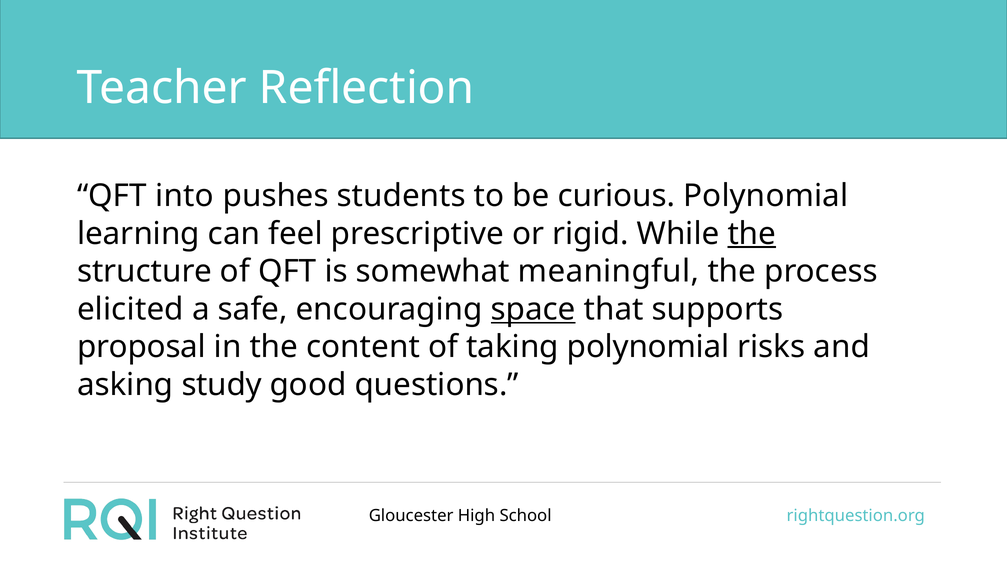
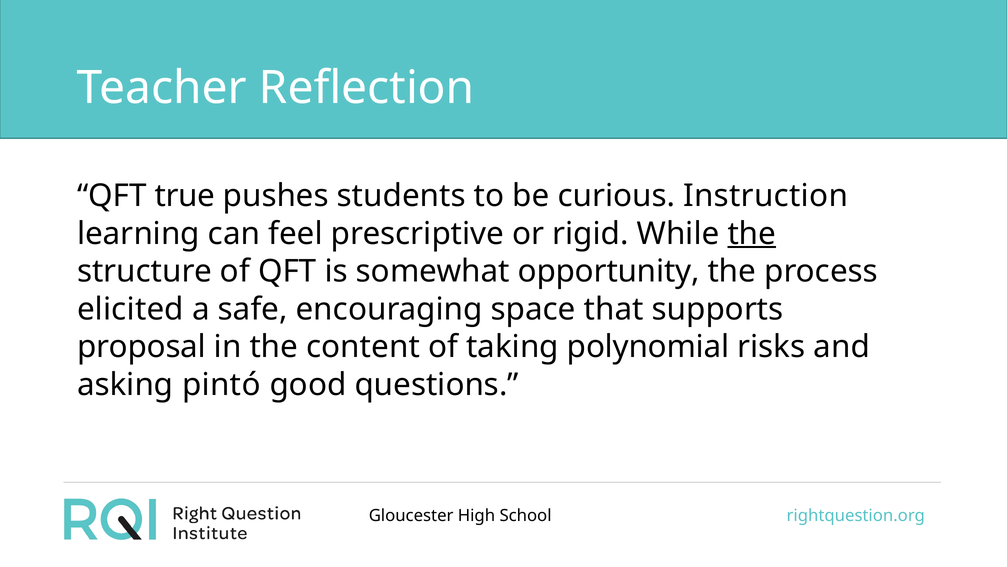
into: into -> true (185, 196)
curious Polynomial: Polynomial -> Instruction (766, 196)
meaningful: meaningful -> opportunity (609, 271)
space underline: present -> none (533, 309)
study: study -> pintó (221, 384)
